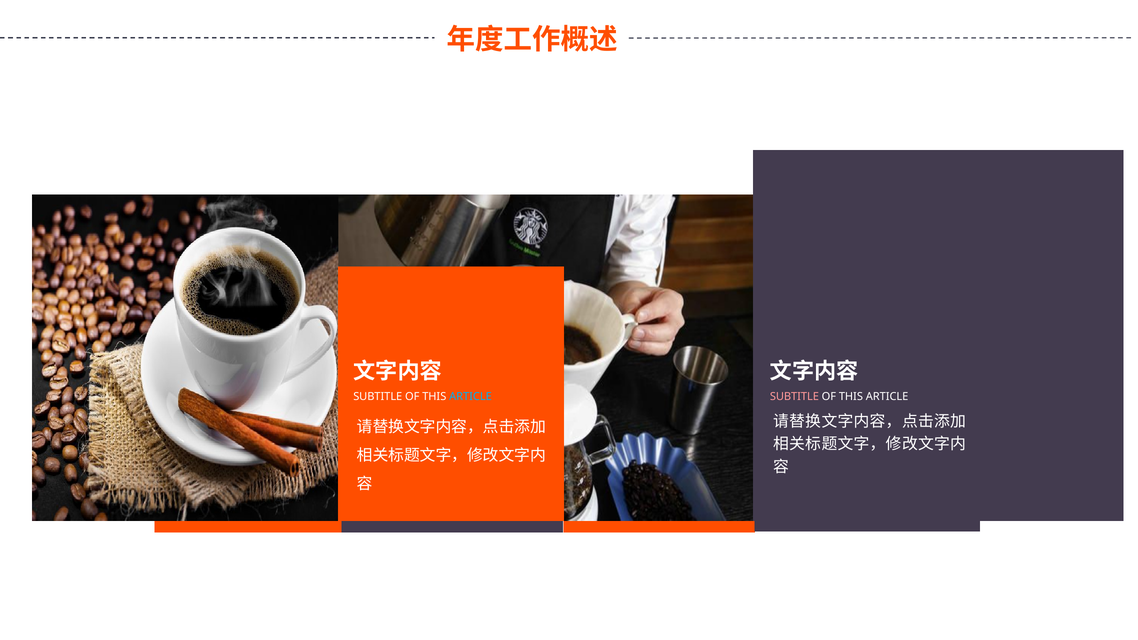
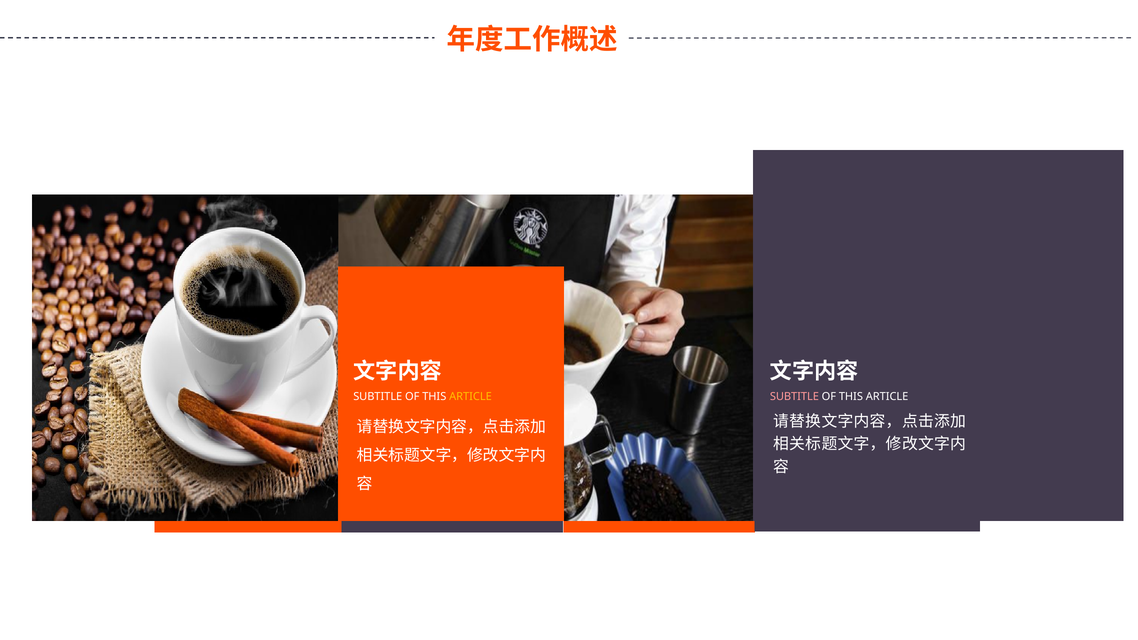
ARTICLE colour: light blue -> yellow (471, 397)
